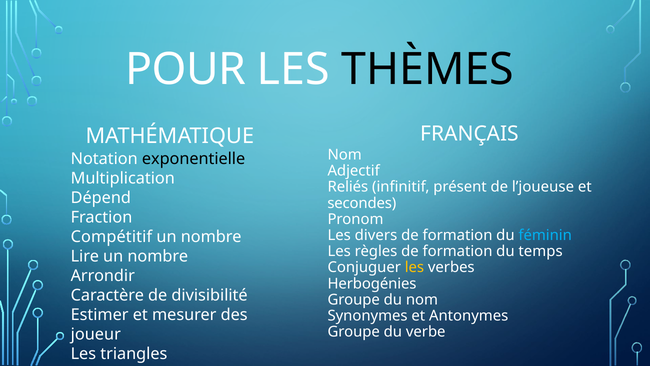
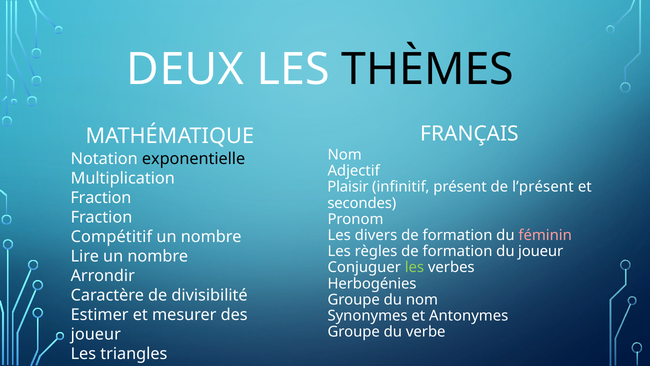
POUR: POUR -> DEUX (185, 69)
Reliés: Reliés -> Plaisir (348, 187)
l’joueuse: l’joueuse -> l’présent (543, 187)
Dépend: Dépend -> Fraction (101, 198)
féminin colour: light blue -> pink (545, 235)
du temps: temps -> joueur (541, 251)
les colour: yellow -> light green (414, 267)
